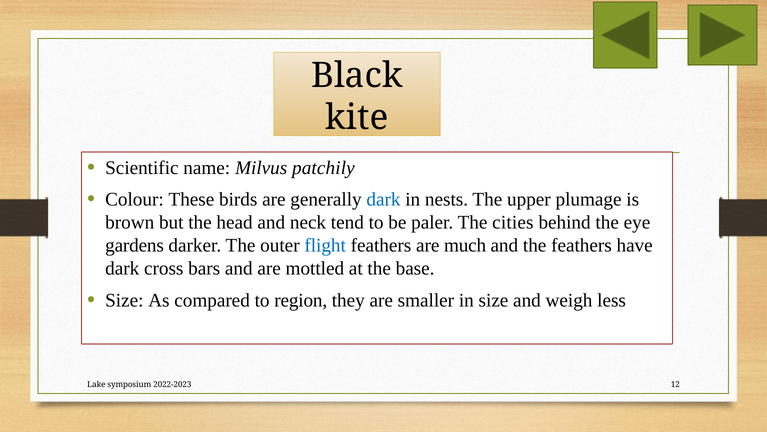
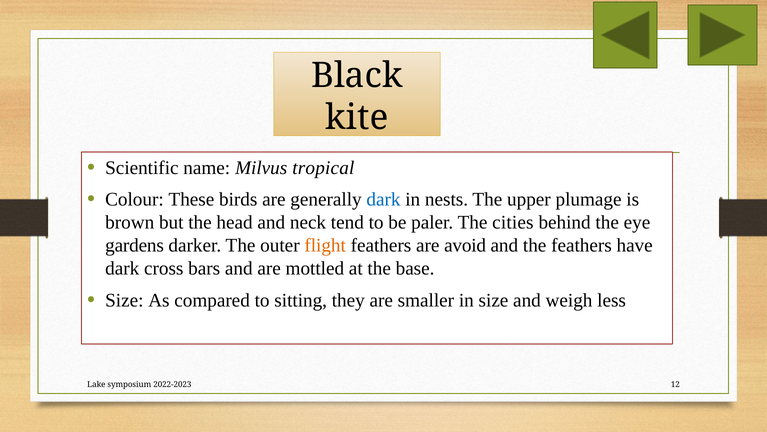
patchily: patchily -> tropical (323, 168)
flight colour: blue -> orange (325, 245)
much: much -> avoid (465, 245)
region: region -> sitting (301, 300)
